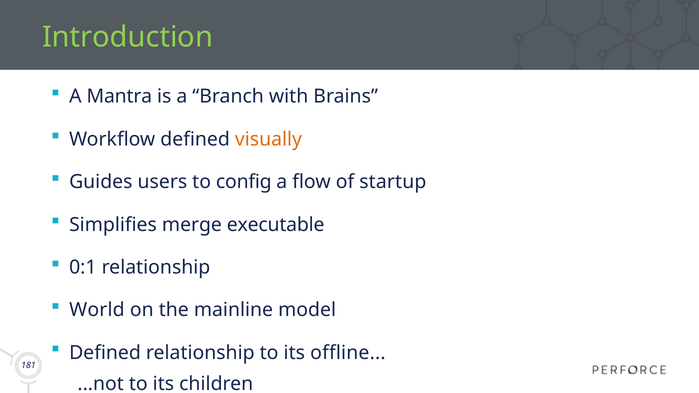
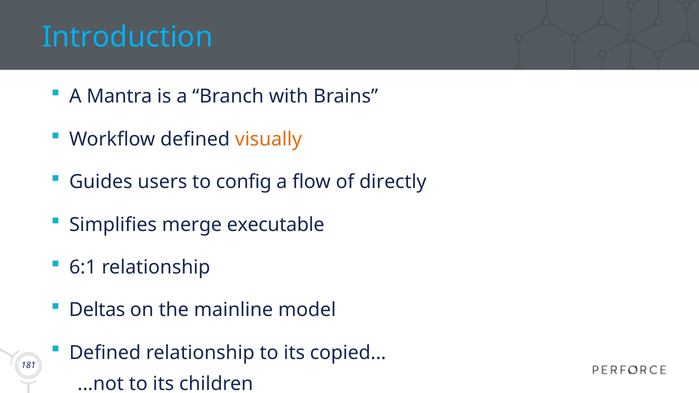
Introduction colour: light green -> light blue (128, 37)
startup: startup -> directly (393, 182)
0:1: 0:1 -> 6:1 (83, 267)
World: World -> Deltas (97, 310)
offline: offline -> copied (348, 353)
